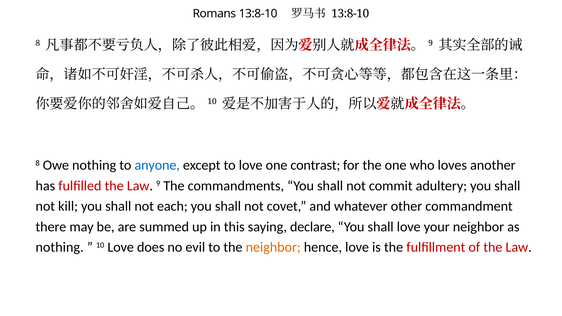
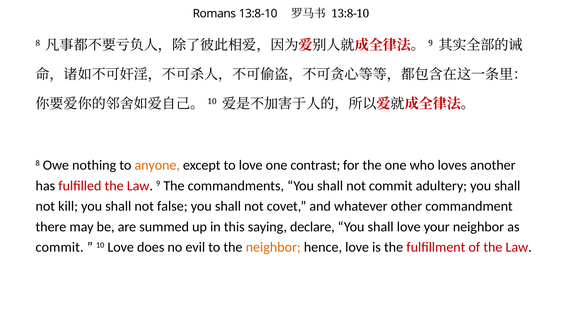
anyone colour: blue -> orange (157, 165)
each: each -> false (172, 206)
nothing: nothing -> commit (60, 247)
